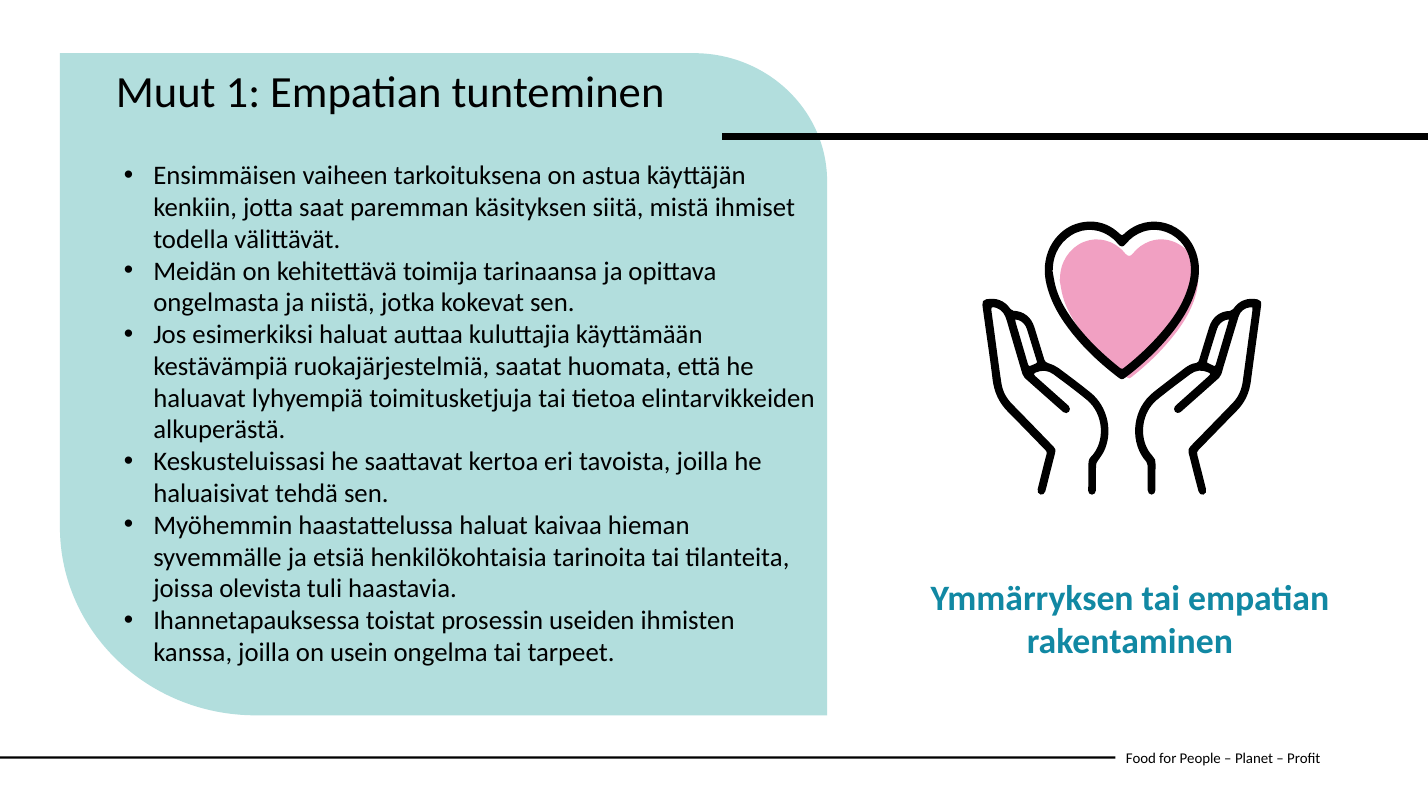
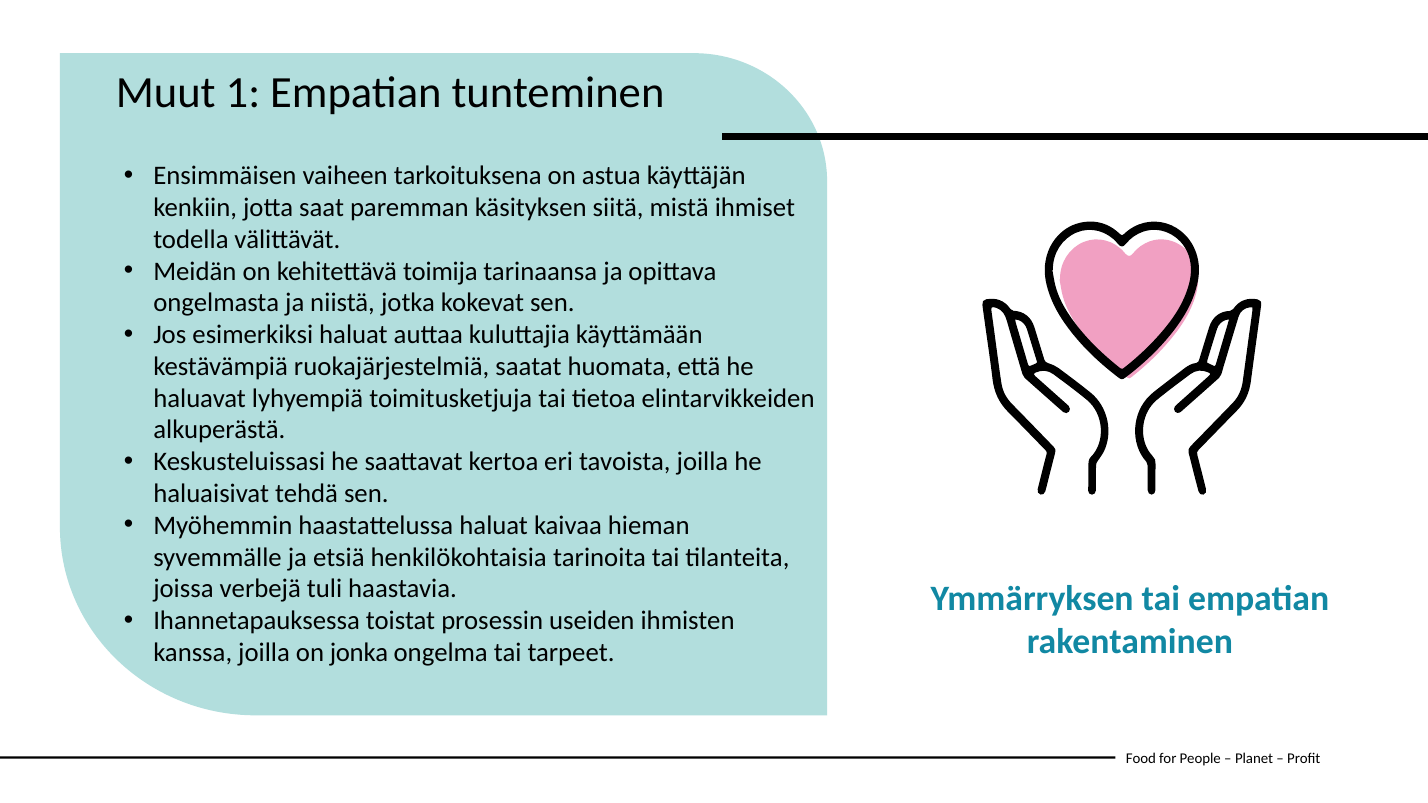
olevista: olevista -> verbejä (260, 589)
usein: usein -> jonka (359, 653)
